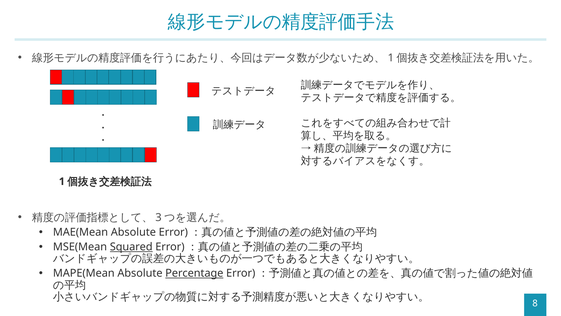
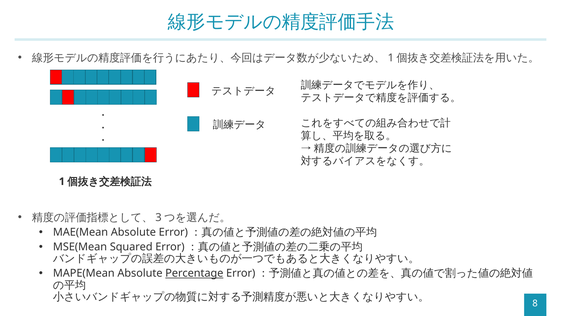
Squared underline: present -> none (131, 246)
